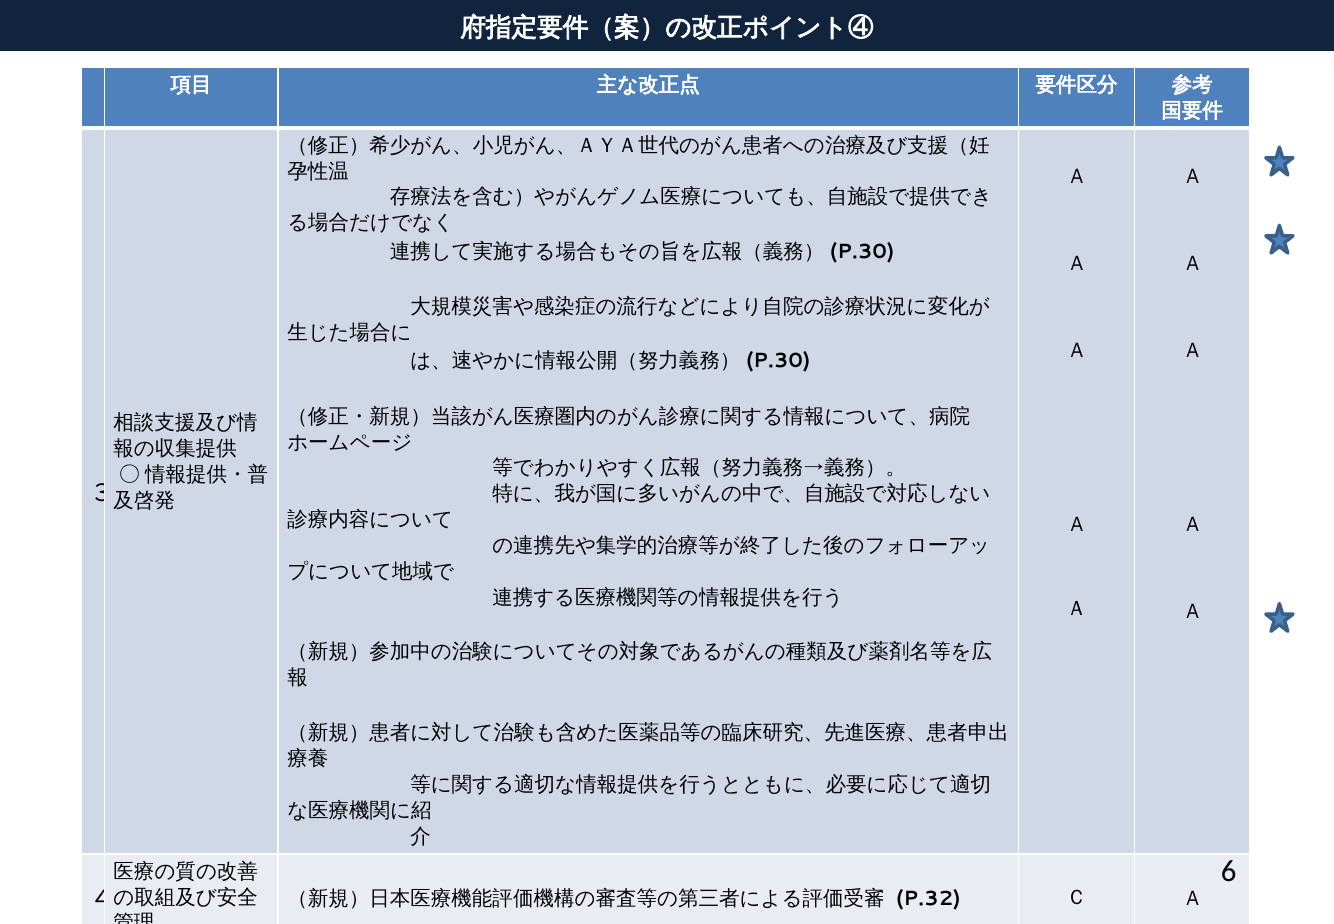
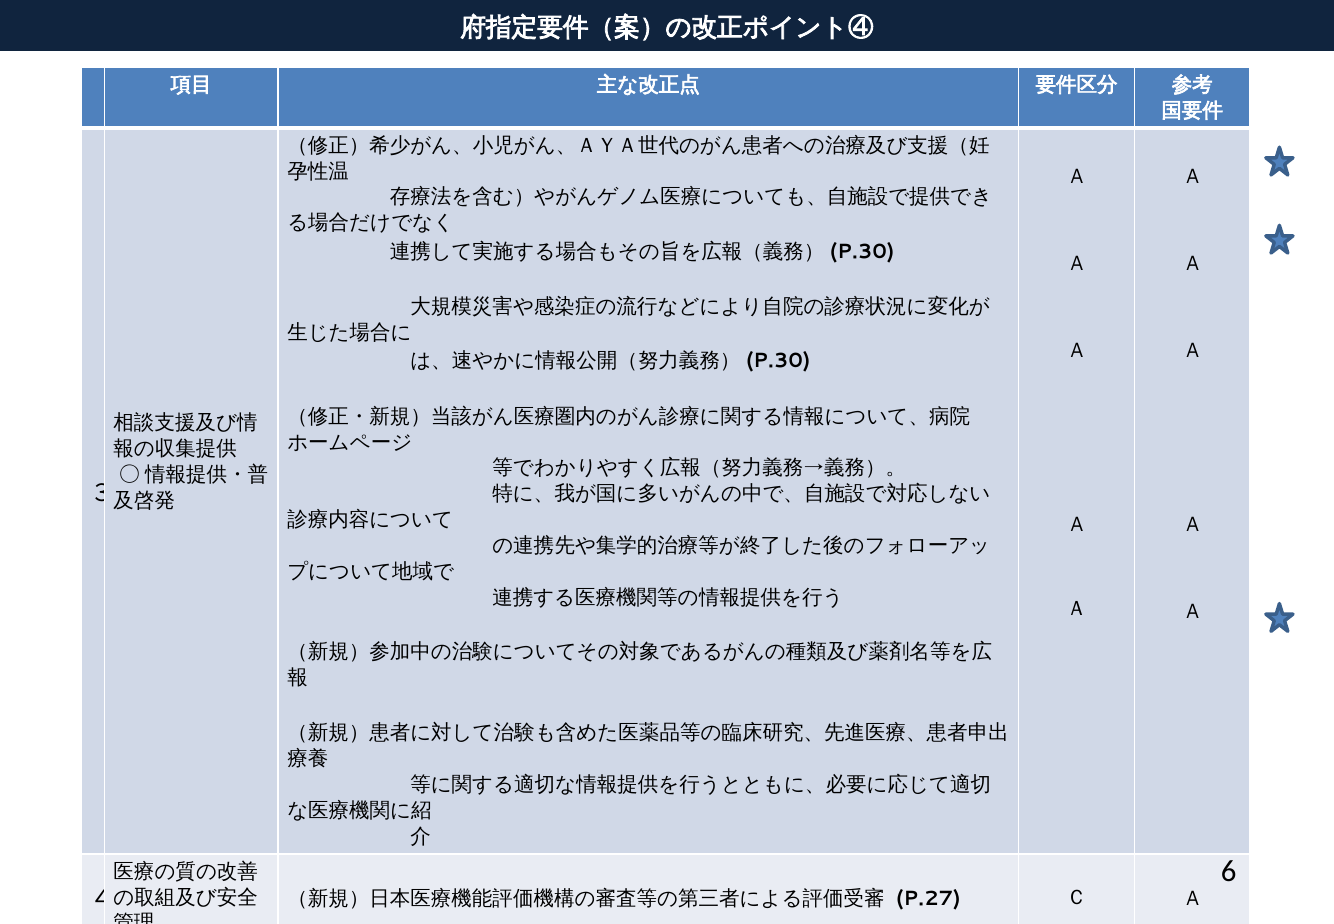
P.32: P.32 -> P.27 (928, 898)
